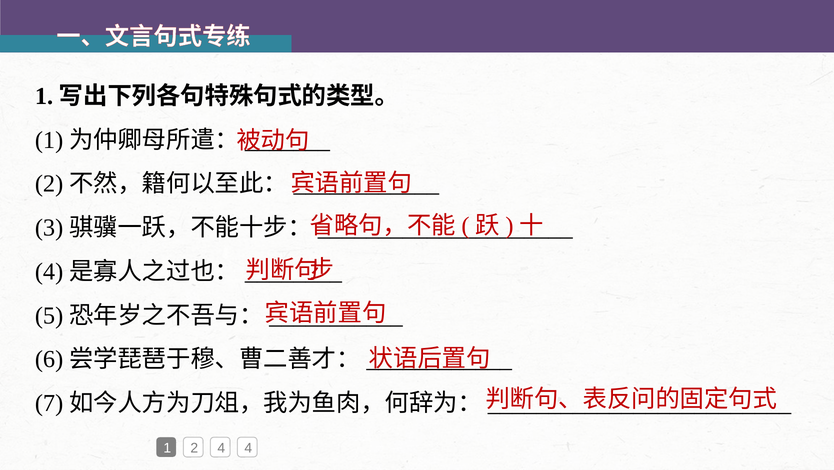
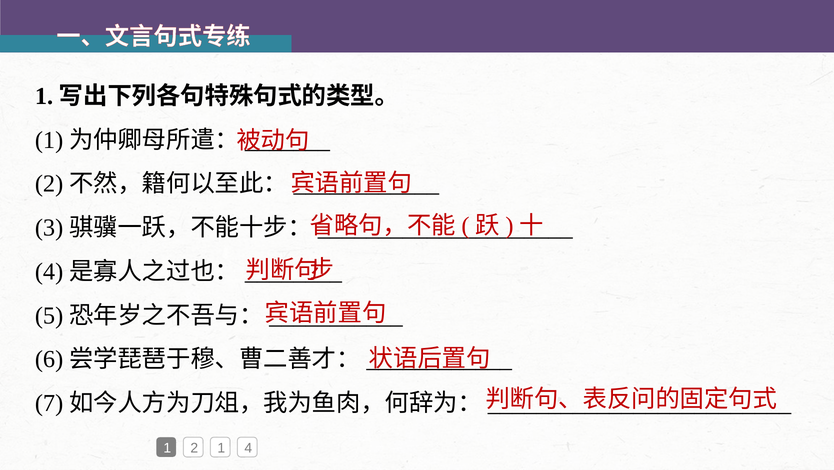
2 4: 4 -> 1 (221, 447)
